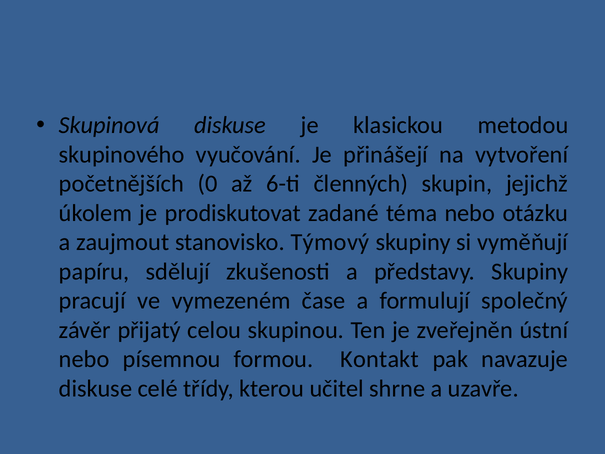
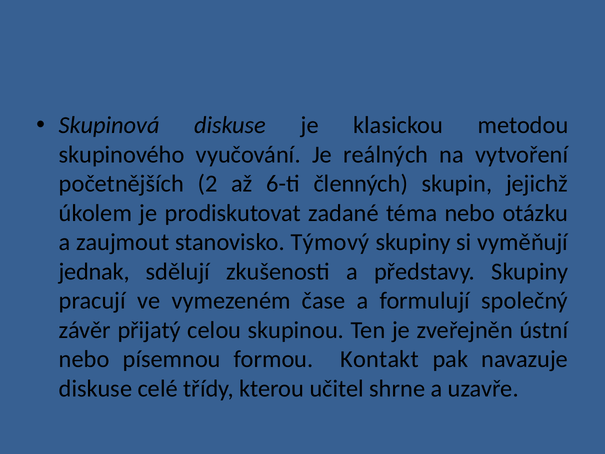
přinášejí: přinášejí -> reálných (386, 154)
0: 0 -> 2 (208, 184)
papíru: papíru -> jednak (94, 271)
